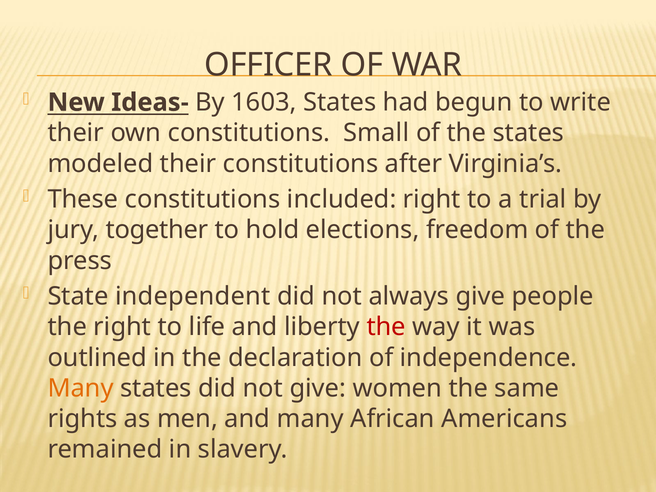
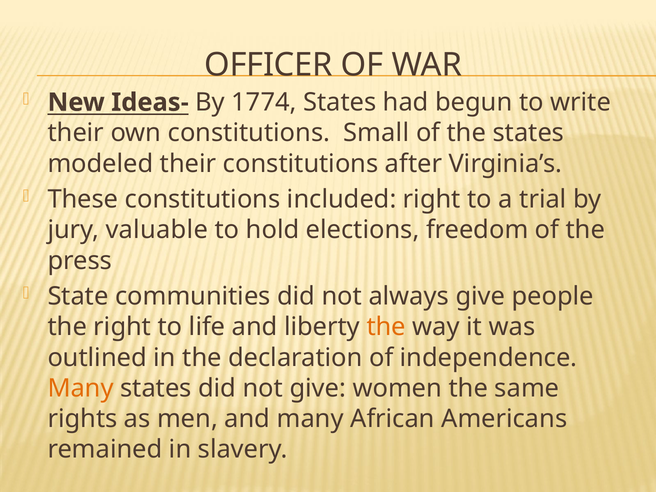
1603: 1603 -> 1774 (264, 102)
together: together -> valuable (157, 230)
independent: independent -> communities (193, 296)
the colour: red -> orange (386, 327)
